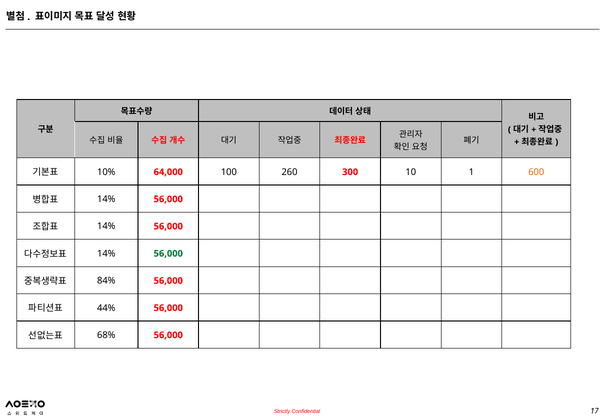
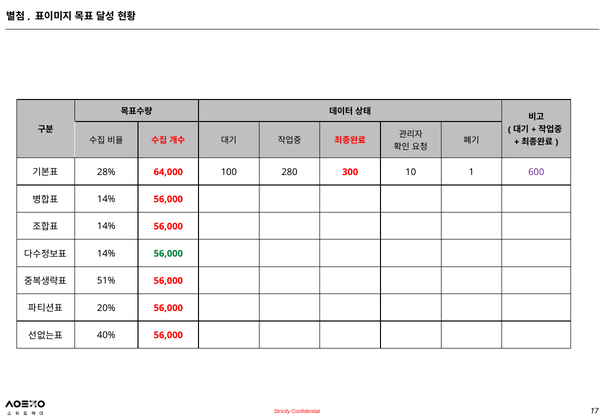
10%: 10% -> 28% (106, 172)
260: 260 -> 280 (290, 172)
600 colour: orange -> purple (536, 172)
84%: 84% -> 51% (106, 281)
44%: 44% -> 20% (106, 308)
68%: 68% -> 40% (106, 335)
